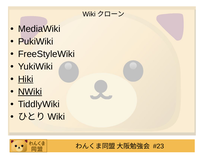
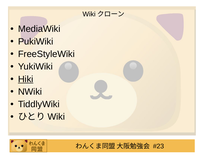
NWiki underline: present -> none (30, 92)
